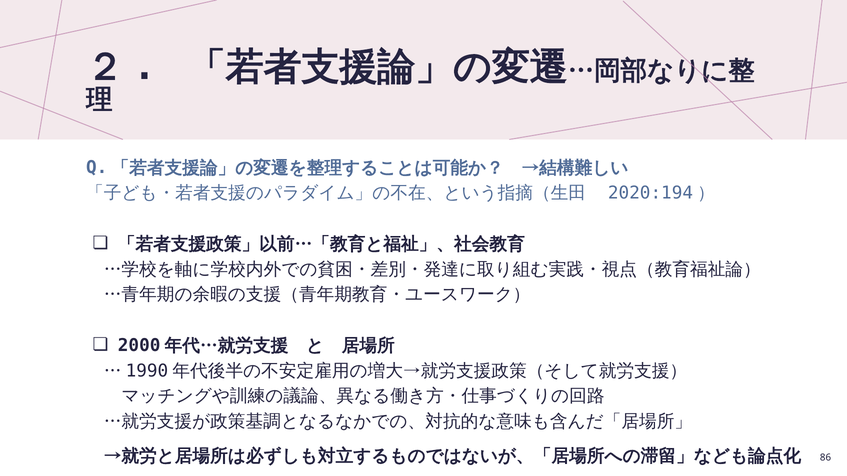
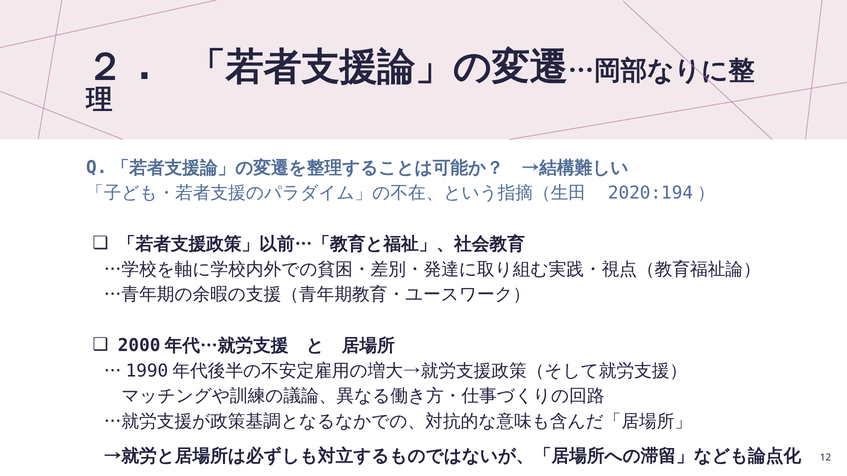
86: 86 -> 12 (826, 458)
